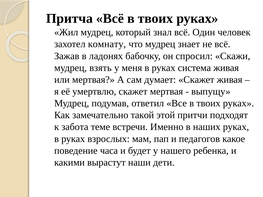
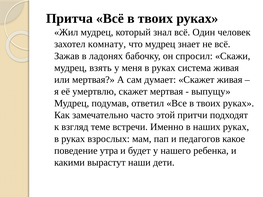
такой: такой -> часто (142, 115)
забота: забота -> взгляд (75, 127)
часа: часа -> утра (109, 151)
